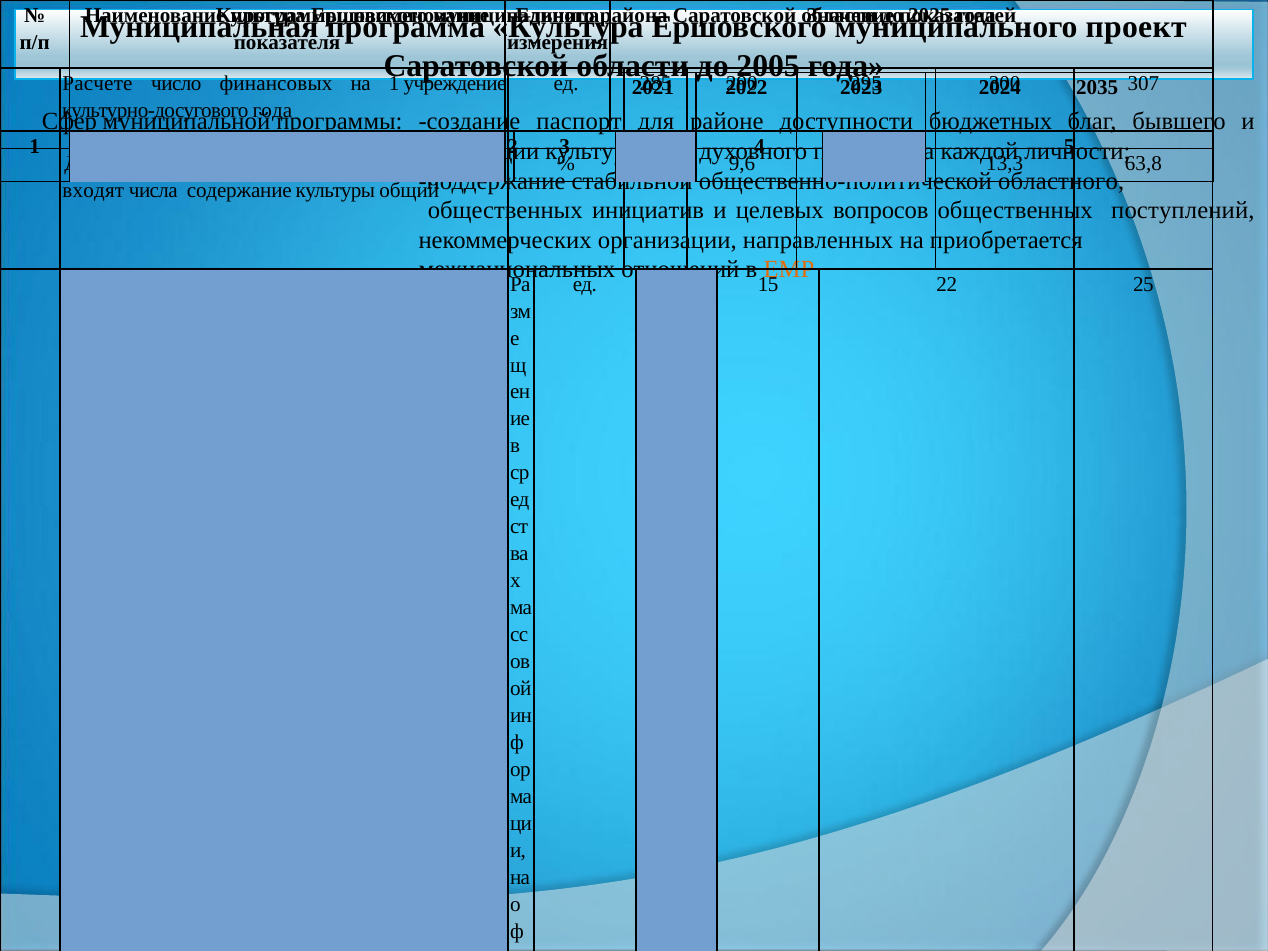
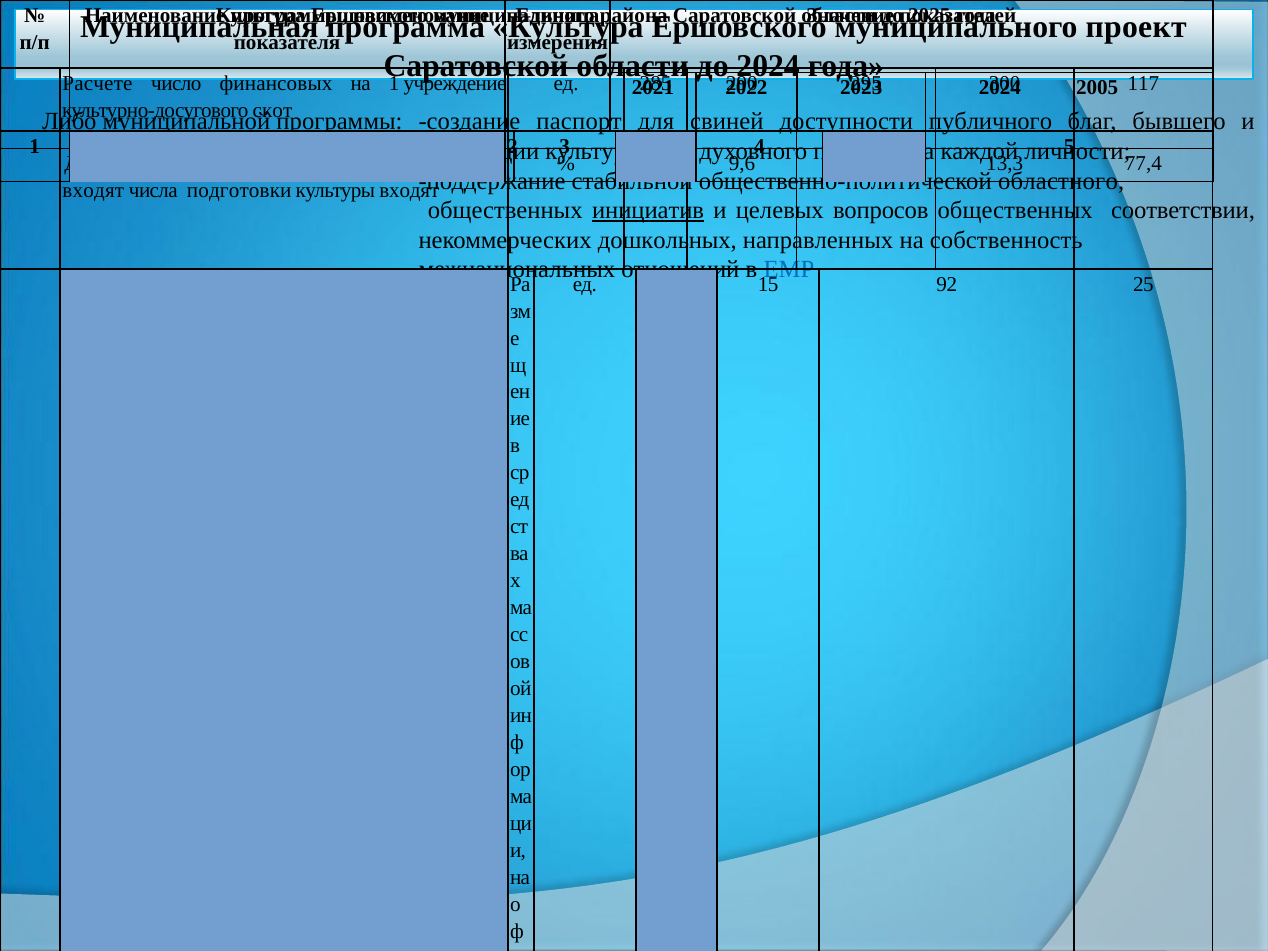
до 2005: 2005 -> 2024 (768, 66)
307: 307 -> 117 (1143, 83)
2035: 2035 -> 2005 (1097, 88)
года: года -> скот (272, 110)
Сфер: Сфер -> Либо (69, 122)
районе: районе -> свиней (727, 122)
бюджетных: бюджетных -> публичного (991, 122)
63,8: 63,8 -> 77,4 (1143, 164)
содержание: содержание -> подготовки (239, 191)
культуры общий: общий -> входят (409, 191)
инициатив underline: none -> present (648, 211)
поступлений: поступлений -> соответствии (1183, 211)
организации: организации -> дошкольных (667, 240)
приобретается: приобретается -> собственность (1006, 240)
ЕМР colour: orange -> blue (789, 270)
22: 22 -> 92 (947, 284)
